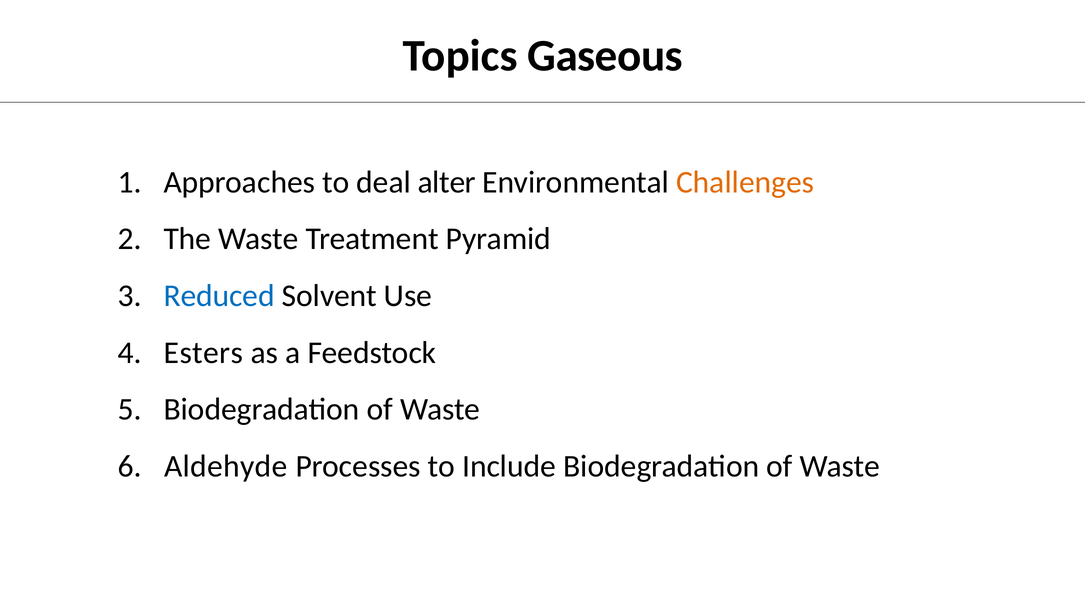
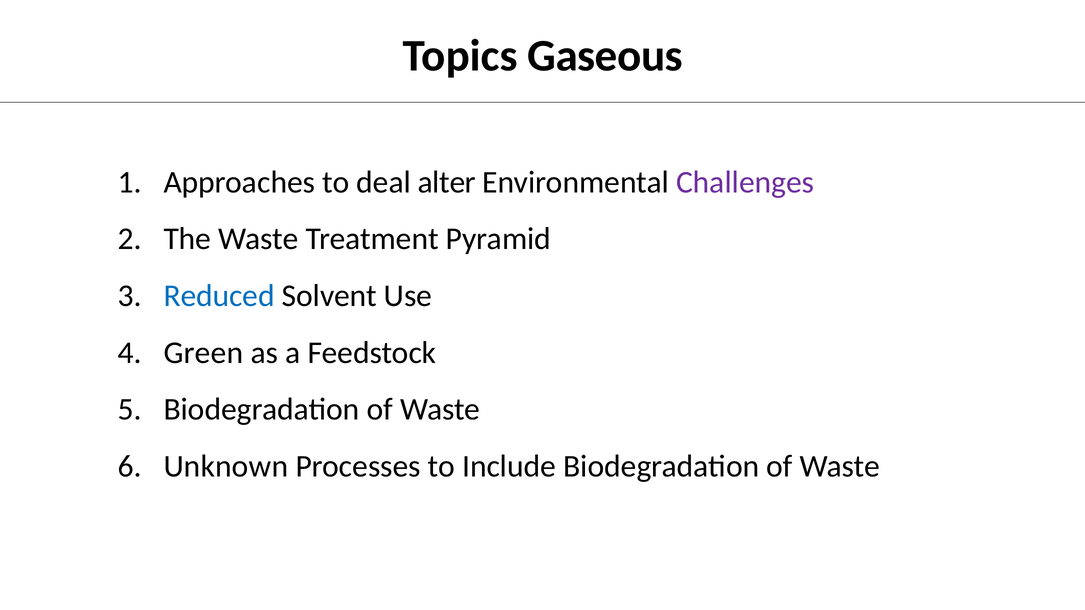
Challenges colour: orange -> purple (745, 182)
Esters: Esters -> Green (203, 353)
Aldehyde: Aldehyde -> Unknown (226, 467)
